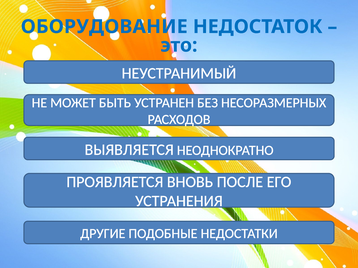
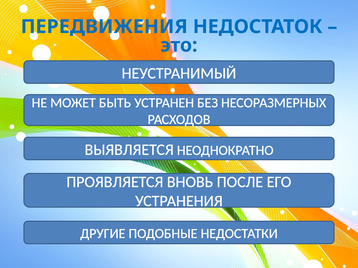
ОБОРУДОВАНИЕ: ОБОРУДОВАНИЕ -> ПЕРЕДВИЖЕНИЯ (104, 27)
